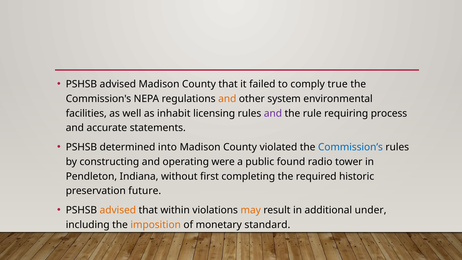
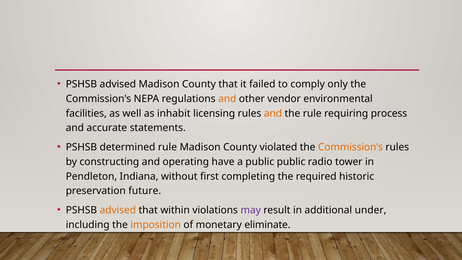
true: true -> only (338, 84)
system: system -> vendor (284, 99)
and colour: purple -> orange (273, 113)
determined into: into -> rule (167, 147)
Commission’s colour: blue -> orange (350, 147)
were: were -> have (223, 162)
public found: found -> public (291, 162)
may colour: orange -> purple (251, 210)
standard: standard -> eliminate (267, 225)
